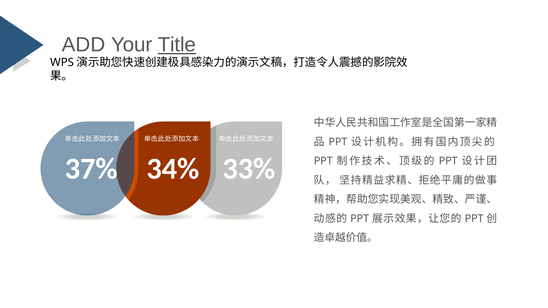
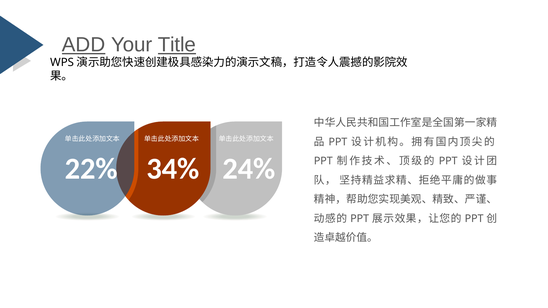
ADD underline: none -> present (84, 45)
37%: 37% -> 22% (91, 169)
33%: 33% -> 24% (249, 169)
